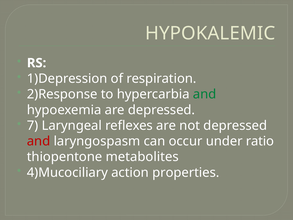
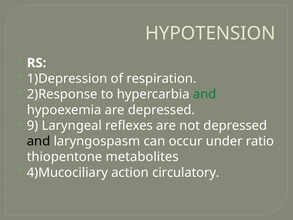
HYPOKALEMIC: HYPOKALEMIC -> HYPOTENSION (210, 33)
7: 7 -> 9 (33, 125)
and colour: red -> black (39, 141)
properties: properties -> circulatory (186, 172)
